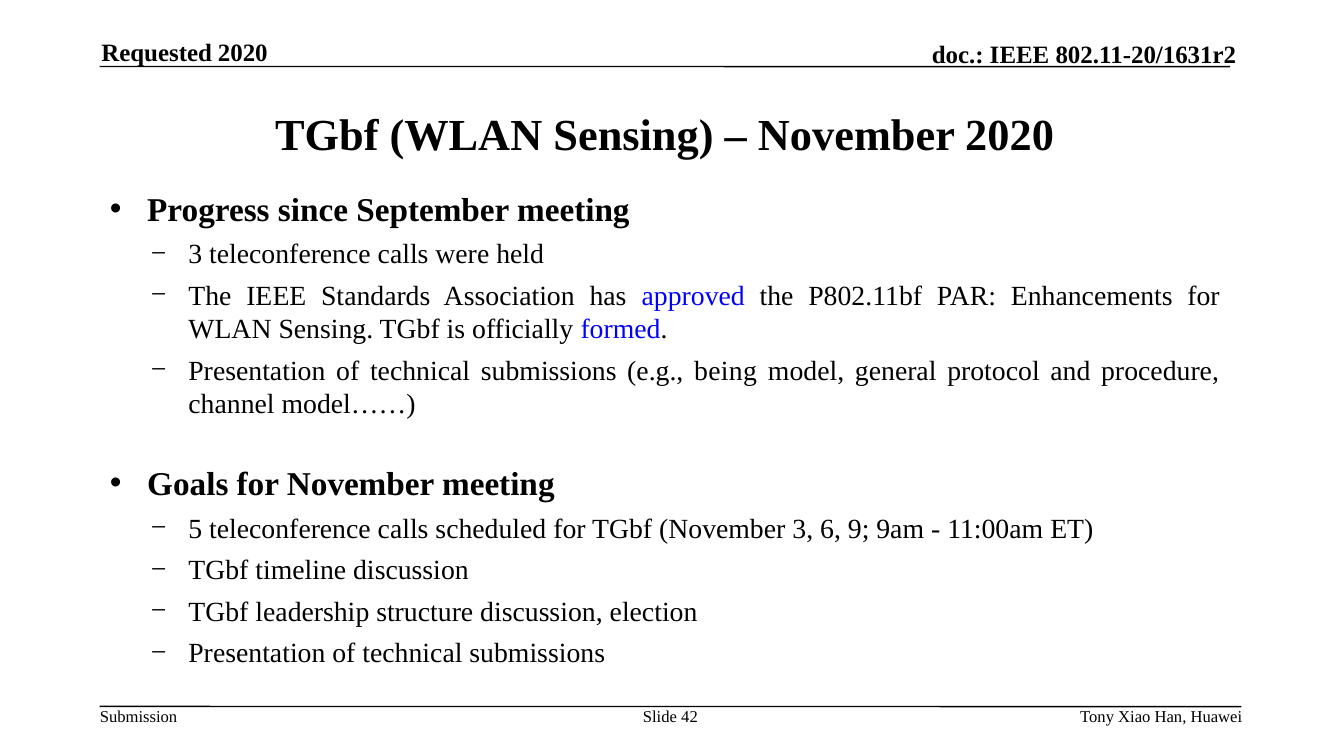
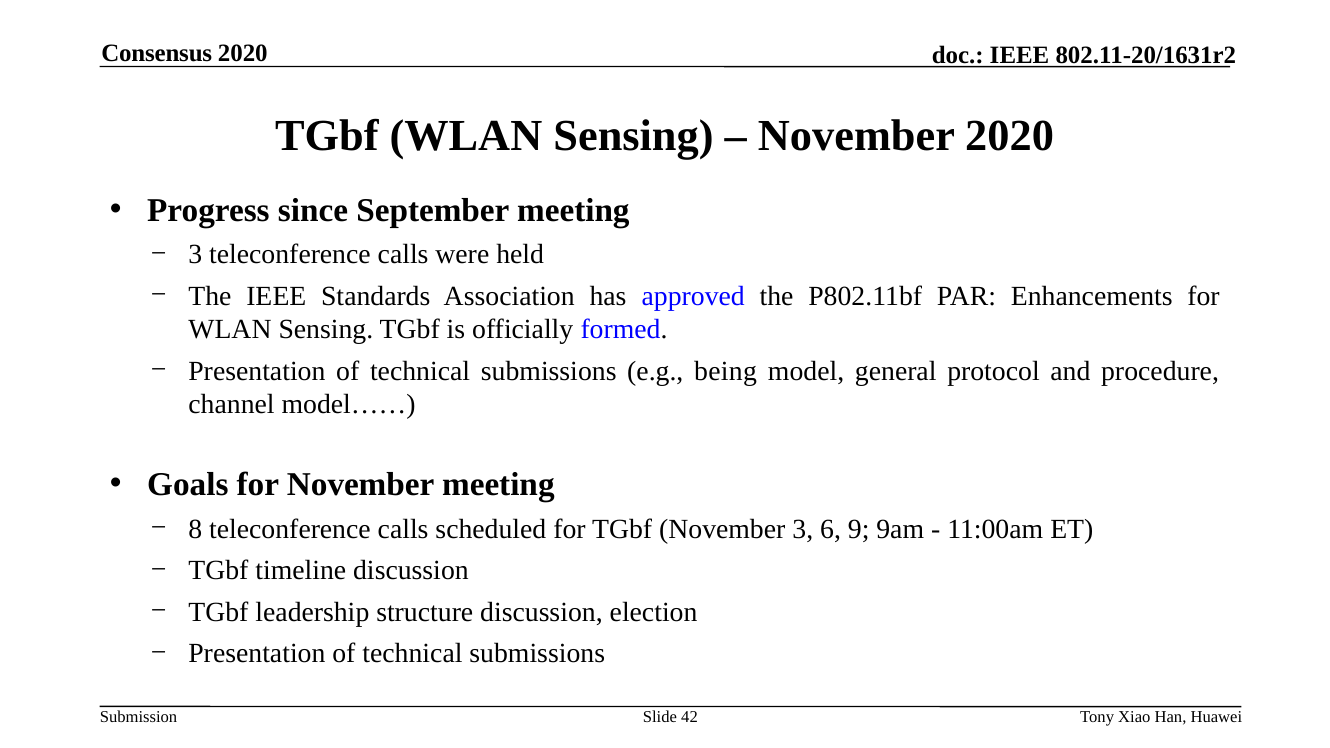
Requested: Requested -> Consensus (157, 53)
5: 5 -> 8 (195, 529)
